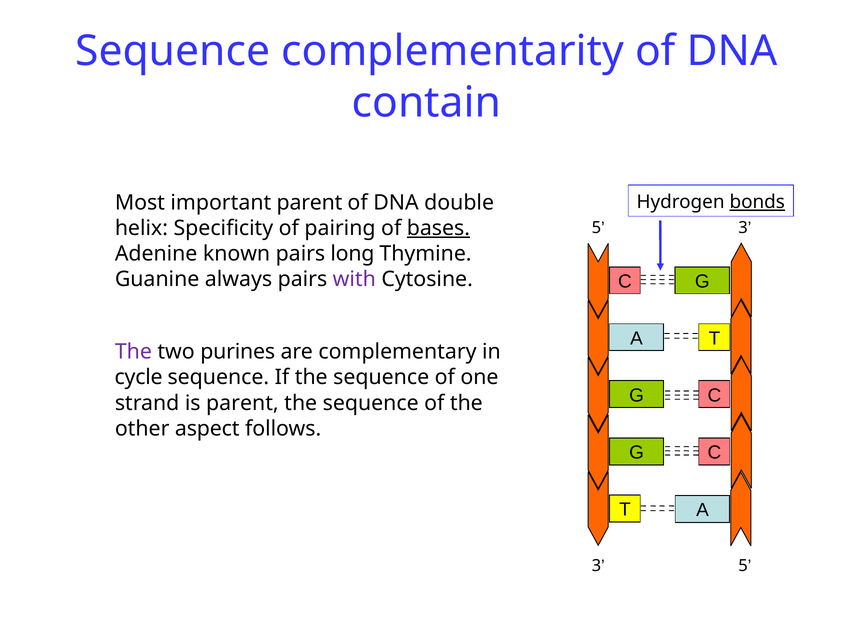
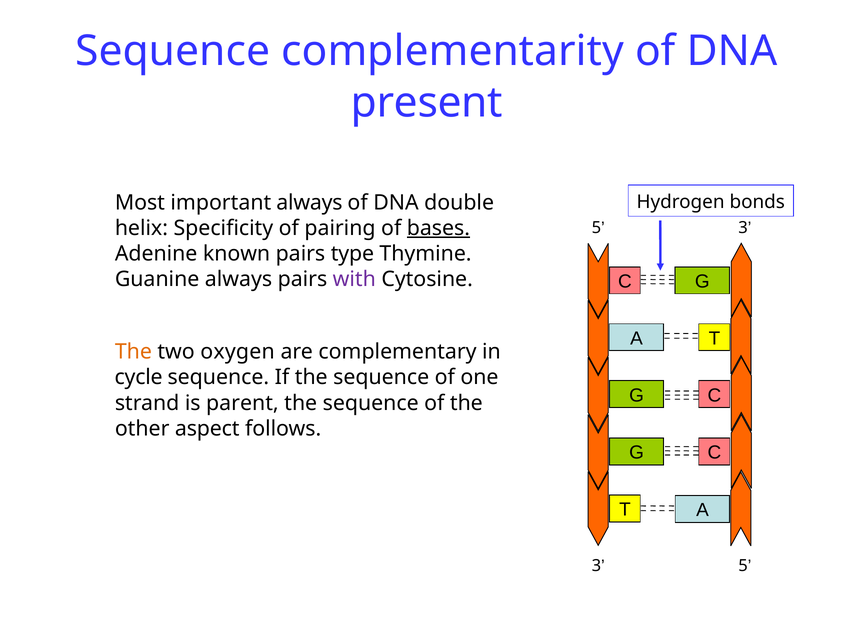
contain: contain -> present (427, 102)
important parent: parent -> always (309, 202)
bonds underline: present -> none (757, 202)
long: long -> type (352, 254)
The colour: purple -> orange (133, 352)
purines: purines -> oxygen (238, 352)
